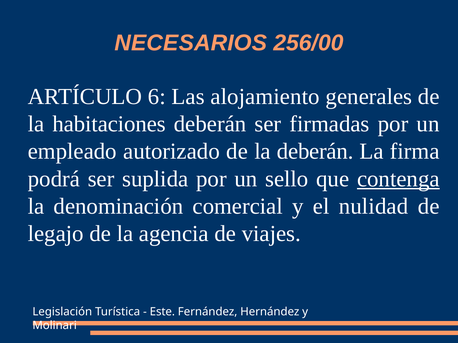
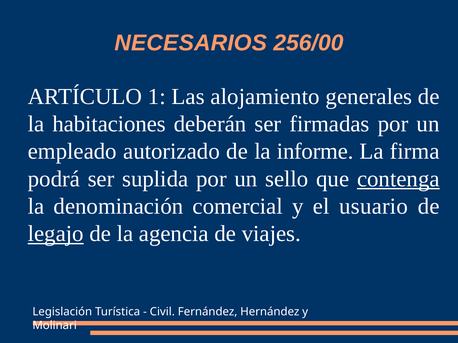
6: 6 -> 1 (157, 97)
la deberán: deberán -> informe (315, 152)
nulidad: nulidad -> usuario (374, 207)
legajo underline: none -> present (56, 234)
Este: Este -> Civil (162, 312)
